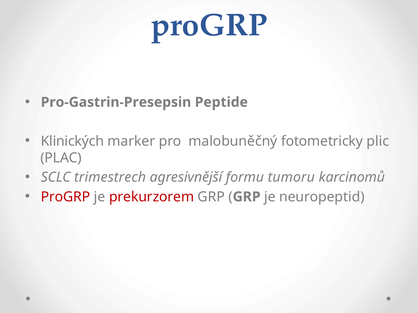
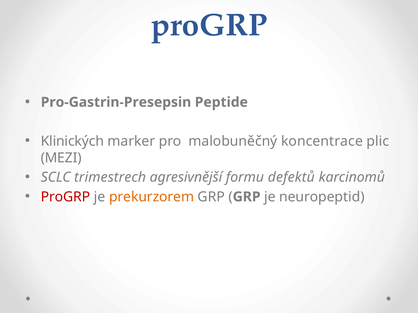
fotometricky: fotometricky -> koncentrace (322, 141)
PLAC: PLAC -> MEZI (61, 158)
tumoru: tumoru -> defektů (291, 178)
prekurzorem colour: red -> orange (152, 197)
